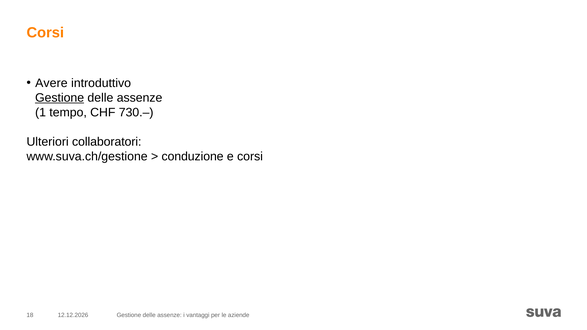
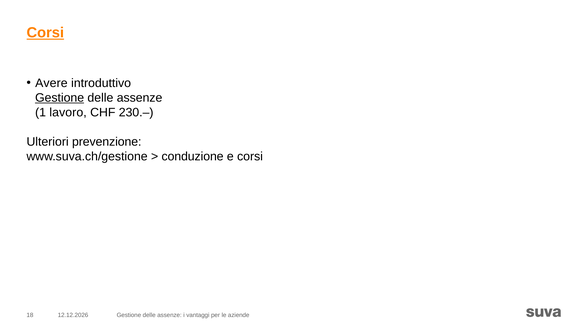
Corsi underline: none -> present (45, 33)
tempo: tempo -> lavoro (68, 113)
730.–: 730.– -> 230.– (136, 113)
collaboratori: collaboratori -> prevenzione (107, 142)
